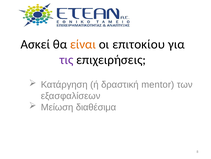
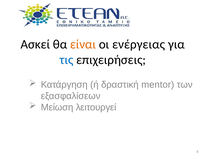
επιτοκίου: επιτοκίου -> ενέργειας (139, 44)
τις colour: purple -> blue (66, 60)
διαθέσιμα: διαθέσιμα -> λειτουργεί (96, 107)
